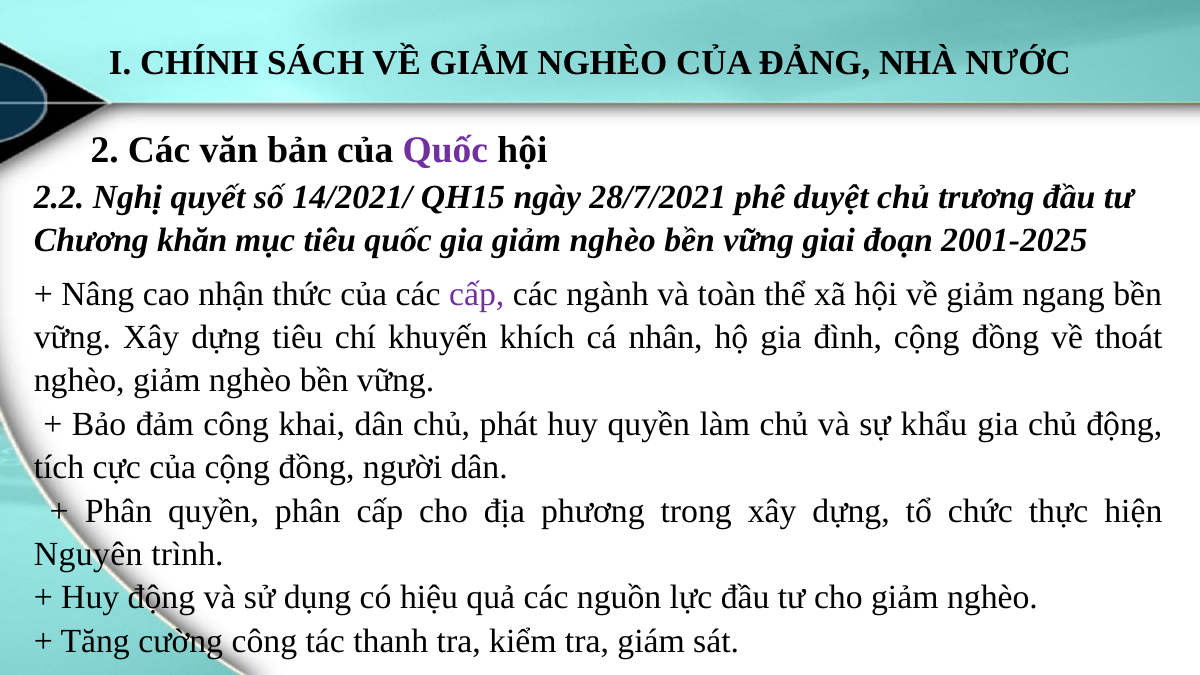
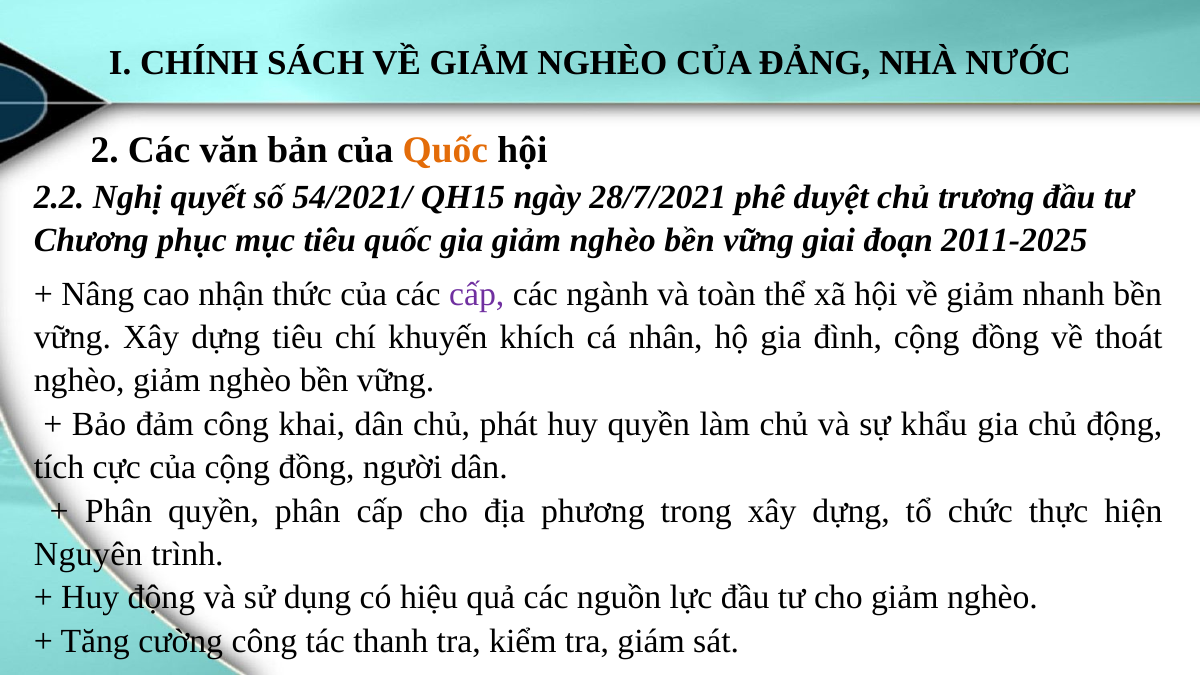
Quốc colour: purple -> orange (445, 150)
14/2021/: 14/2021/ -> 54/2021/ (352, 197)
khăn: khăn -> phục (192, 241)
2001-2025: 2001-2025 -> 2011-2025 (1014, 241)
ngang: ngang -> nhanh (1064, 294)
